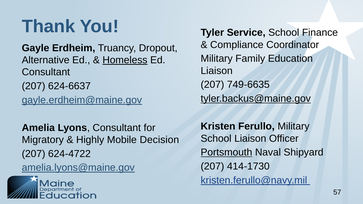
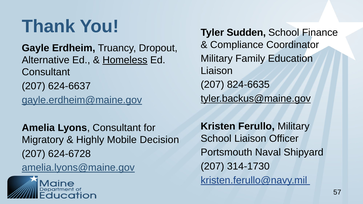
Service: Service -> Sudden (246, 33)
749-6635: 749-6635 -> 824-6635 (248, 85)
Portsmouth underline: present -> none (226, 153)
624-4722: 624-4722 -> 624-6728 (69, 154)
414-1730: 414-1730 -> 314-1730 (248, 166)
